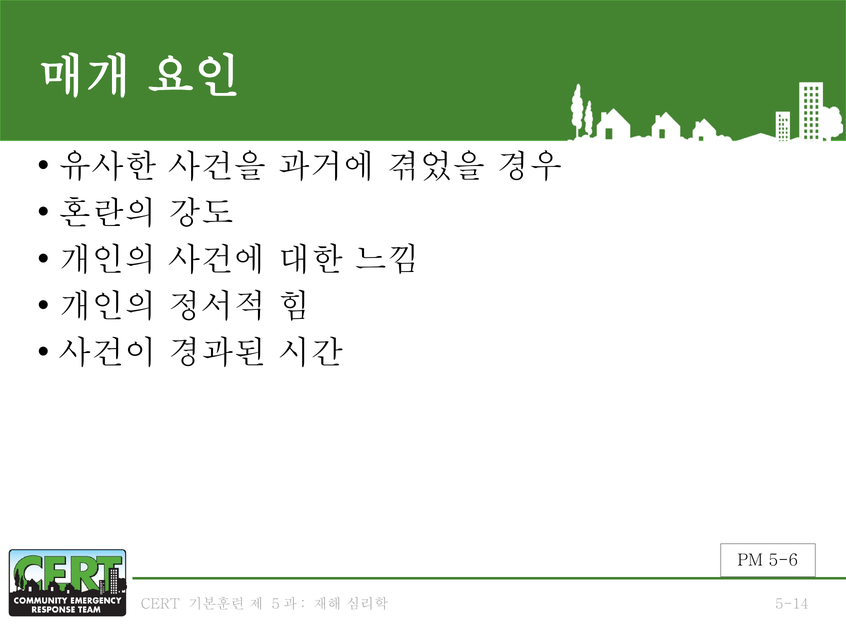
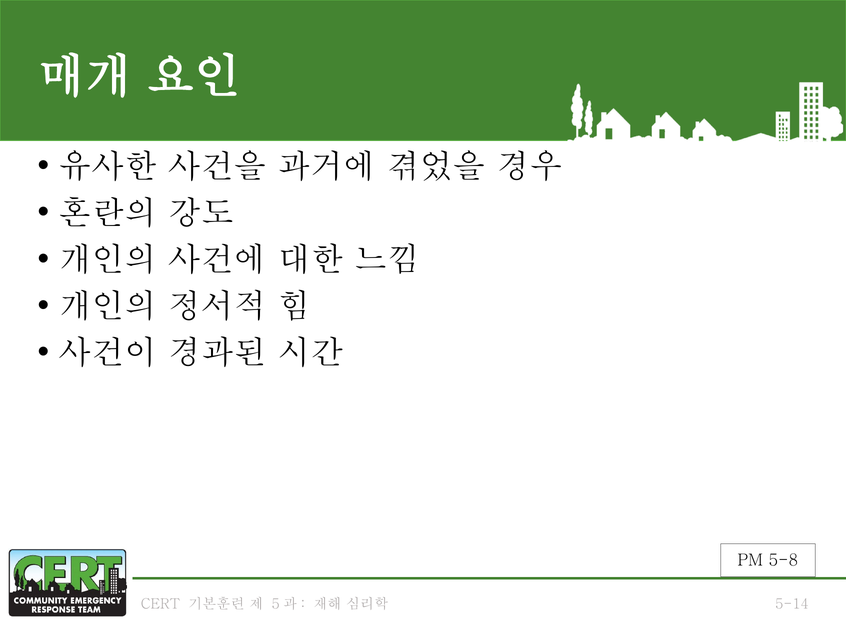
5-6: 5-6 -> 5-8 (783, 561)
